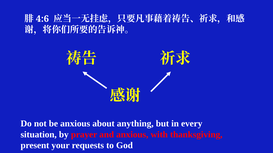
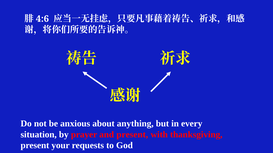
and anxious: anxious -> present (132, 135)
